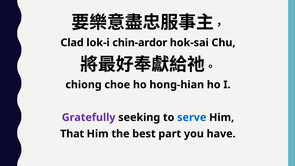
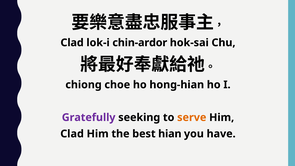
serve colour: blue -> orange (192, 117)
That: That -> Clad (72, 134)
part: part -> hian (170, 134)
